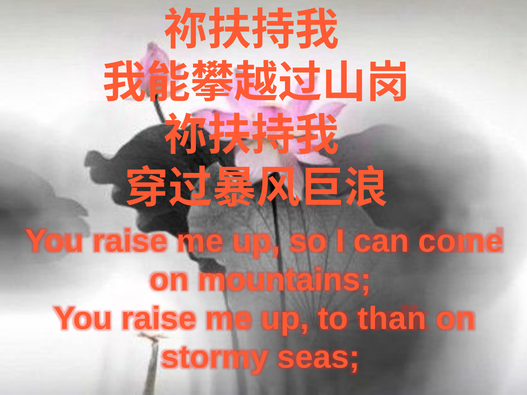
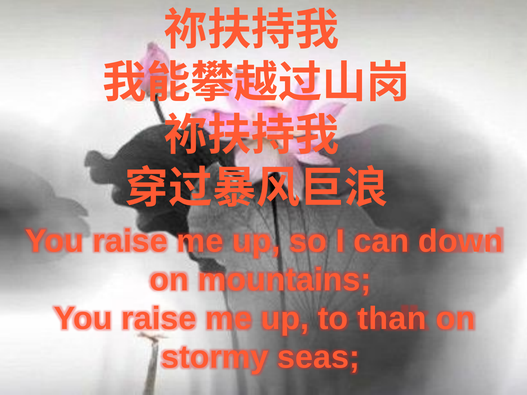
come: come -> down (461, 242)
